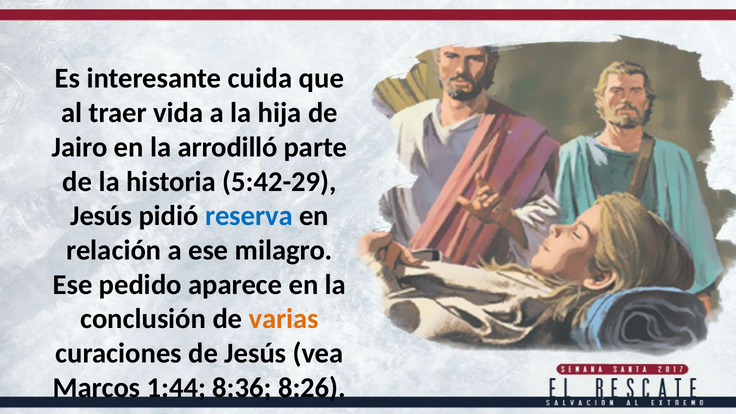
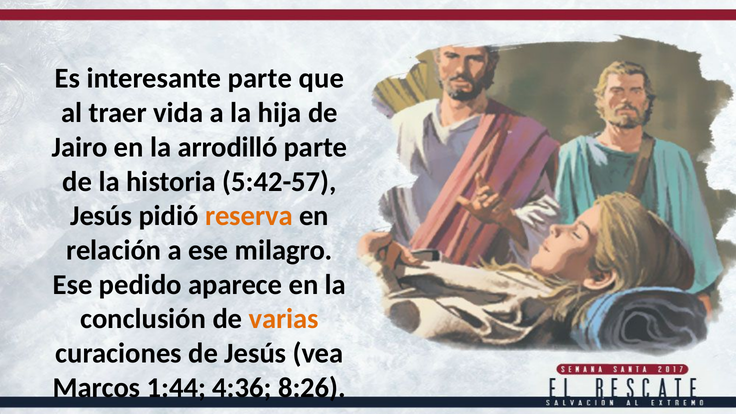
interesante cuida: cuida -> parte (260, 78)
5:42-29: 5:42-29 -> 5:42-57 (279, 182)
reserva colour: blue -> orange (249, 216)
8:36: 8:36 -> 4:36 (242, 388)
